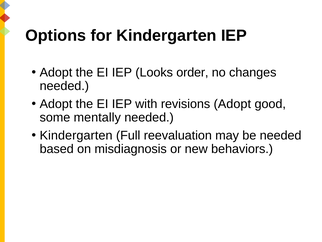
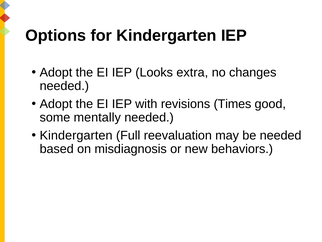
order: order -> extra (192, 72)
revisions Adopt: Adopt -> Times (232, 104)
